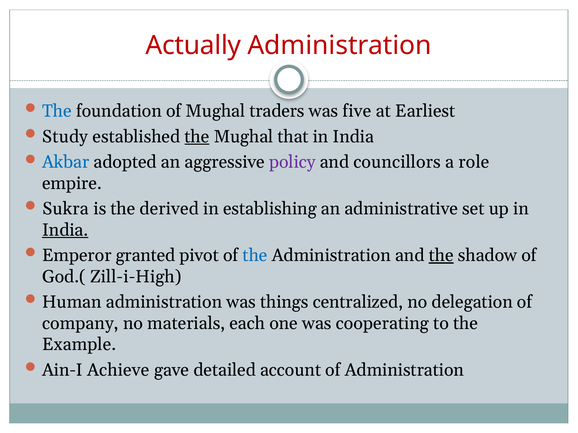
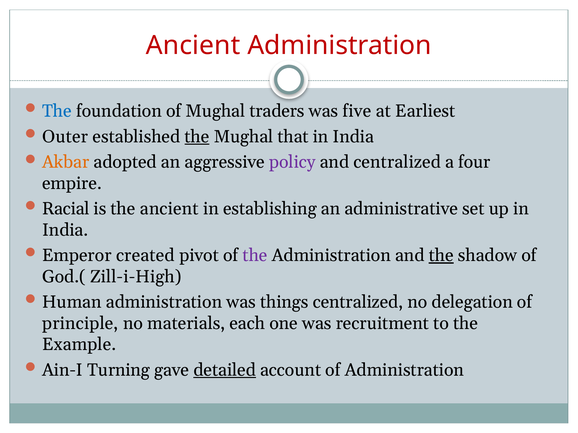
Actually: Actually -> Ancient (193, 46)
Study: Study -> Outer (65, 137)
Akbar colour: blue -> orange (66, 162)
and councillors: councillors -> centralized (397, 162)
role: role -> four (474, 162)
Sukra: Sukra -> Racial (66, 209)
the derived: derived -> ancient (169, 209)
India underline: present -> none (65, 230)
granted: granted -> created (145, 256)
the colour: blue -> purple (255, 256)
company: company -> principle (80, 324)
cooperating: cooperating -> recruitment (382, 324)
Achieve: Achieve -> Turning (119, 370)
detailed underline: none -> present (225, 370)
